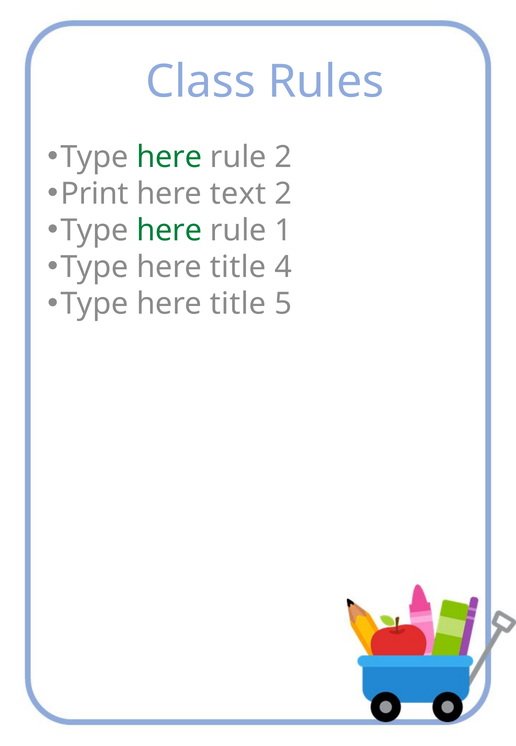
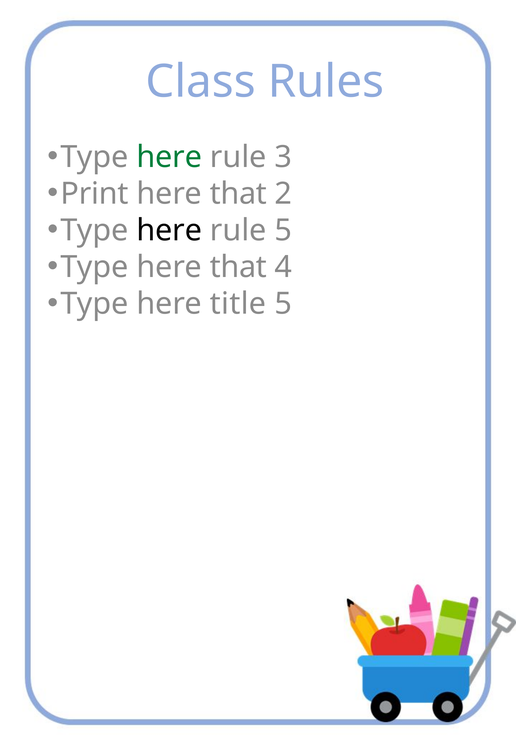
rule 2: 2 -> 3 (283, 157)
text: text -> that (238, 193)
here colour: green -> black (169, 230)
rule 1: 1 -> 5 (283, 230)
title: title -> that (238, 267)
